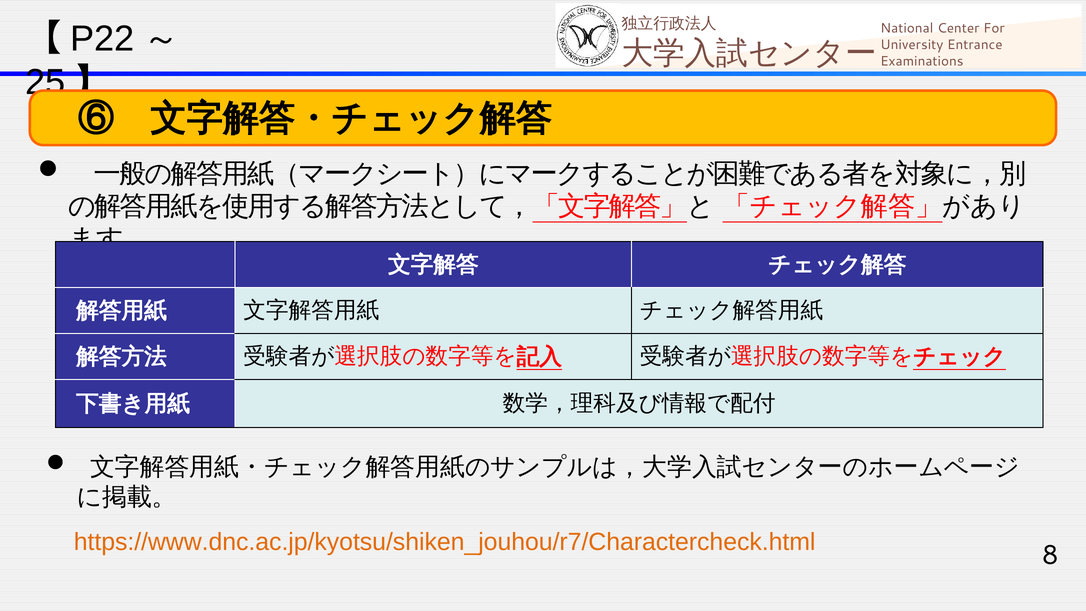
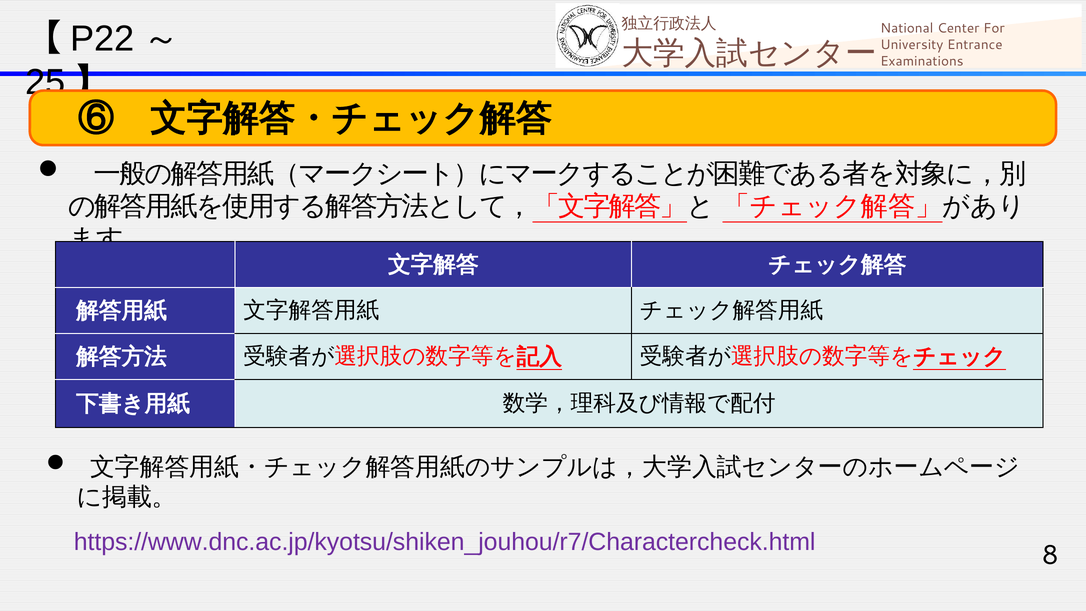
https://www.dnc.ac.jp/kyotsu/shiken_jouhou/r7/Charactercheck.html colour: orange -> purple (445, 542)
